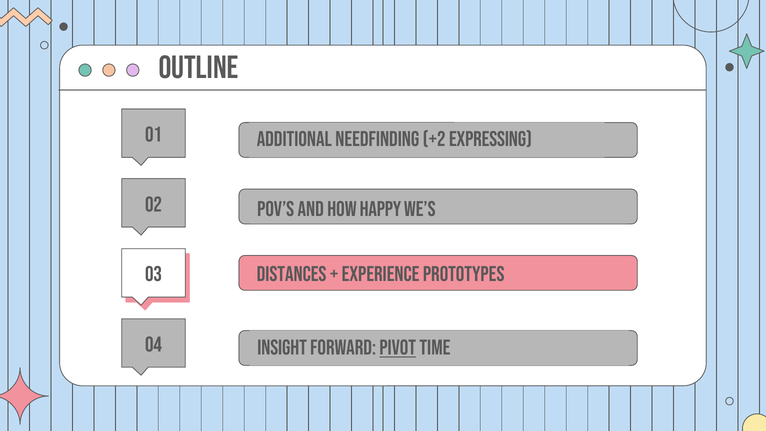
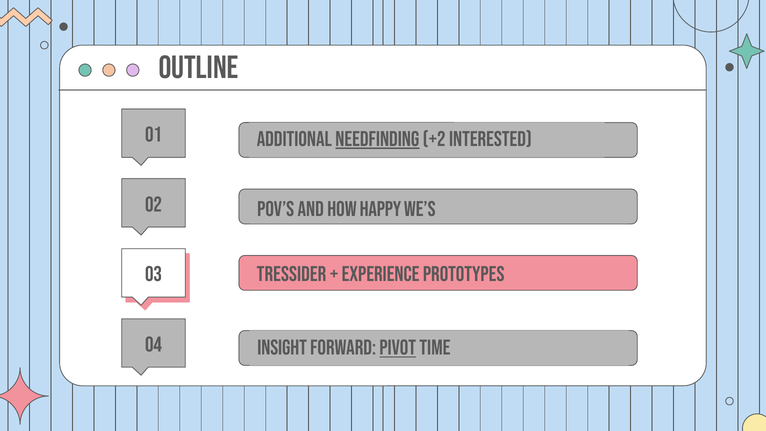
Needfinding underline: none -> present (377, 139)
expressing: expressing -> interested (490, 139)
Distances: Distances -> Tressider (292, 274)
